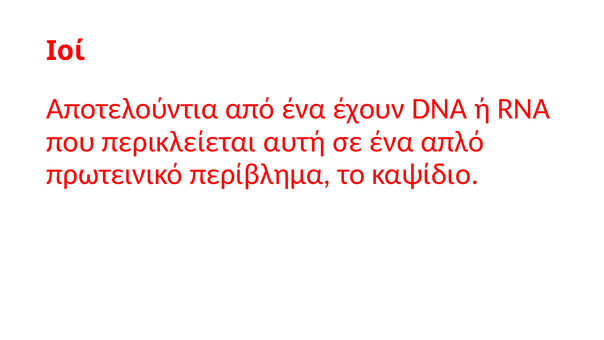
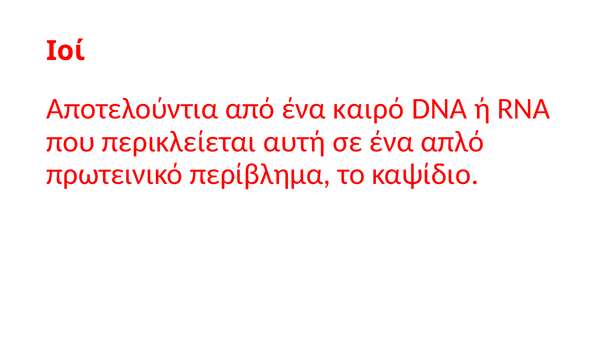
έχουν: έχουν -> καιρό (369, 109)
